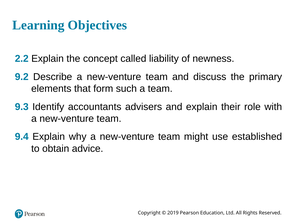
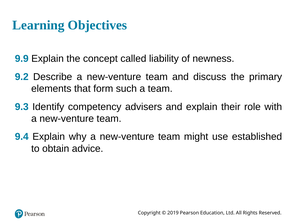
2.2: 2.2 -> 9.9 (22, 59)
accountants: accountants -> competency (95, 107)
